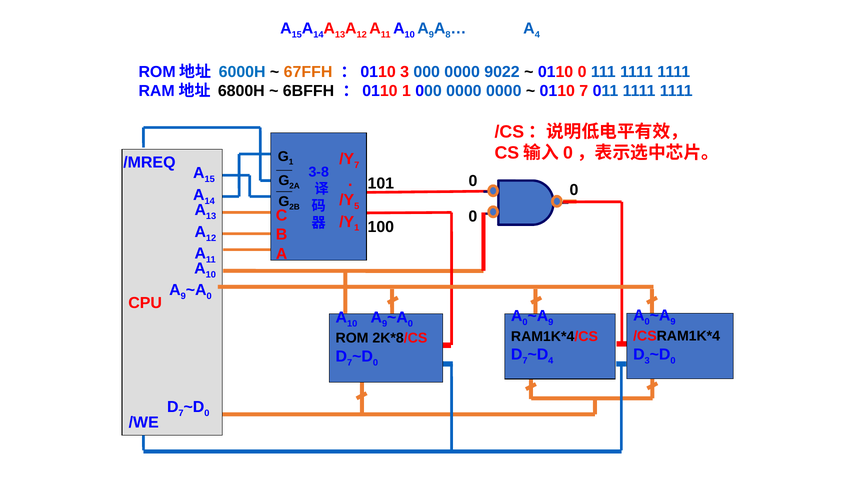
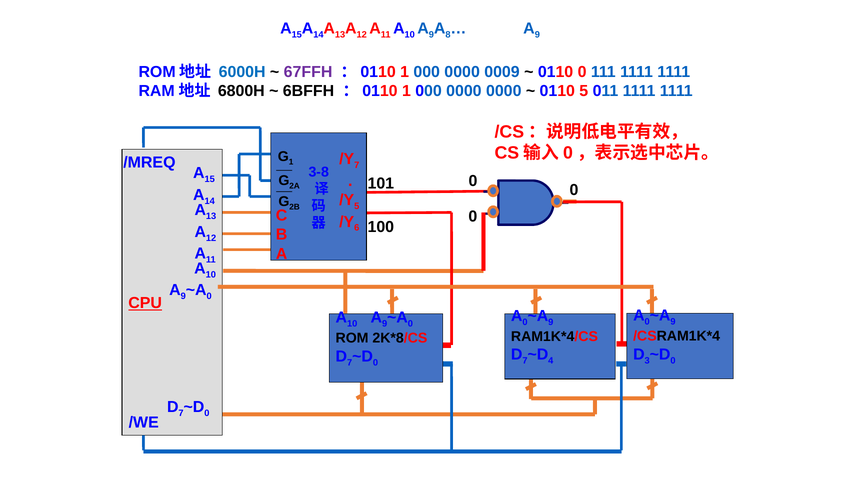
4: 4 -> 9 (537, 35)
67FFH colour: orange -> purple (308, 72)
3: 3 -> 1 (405, 72)
9022: 9022 -> 0009 (502, 72)
0110 7: 7 -> 5 (584, 91)
1: 1 -> 6 (357, 228)
CPU underline: none -> present (145, 303)
